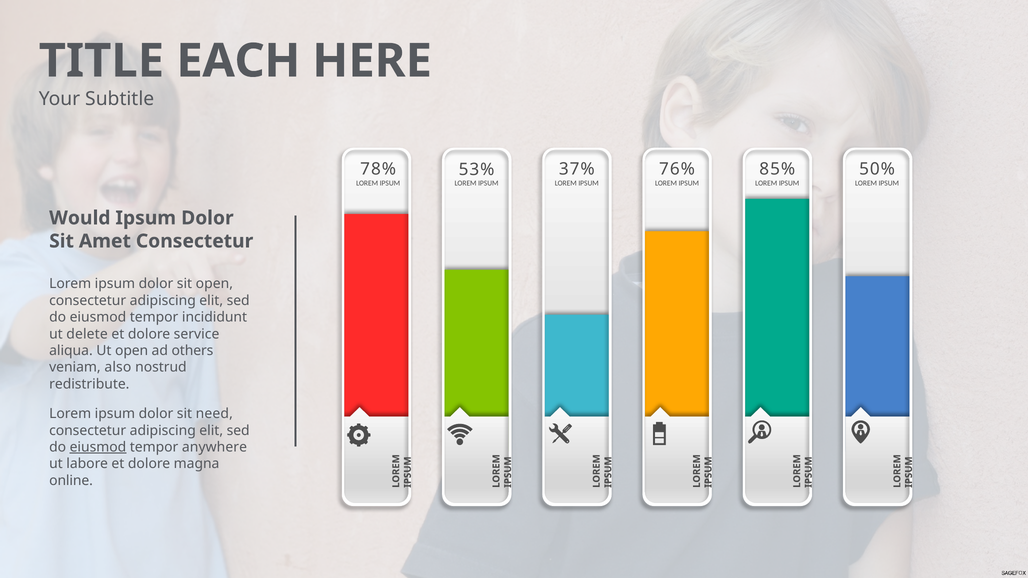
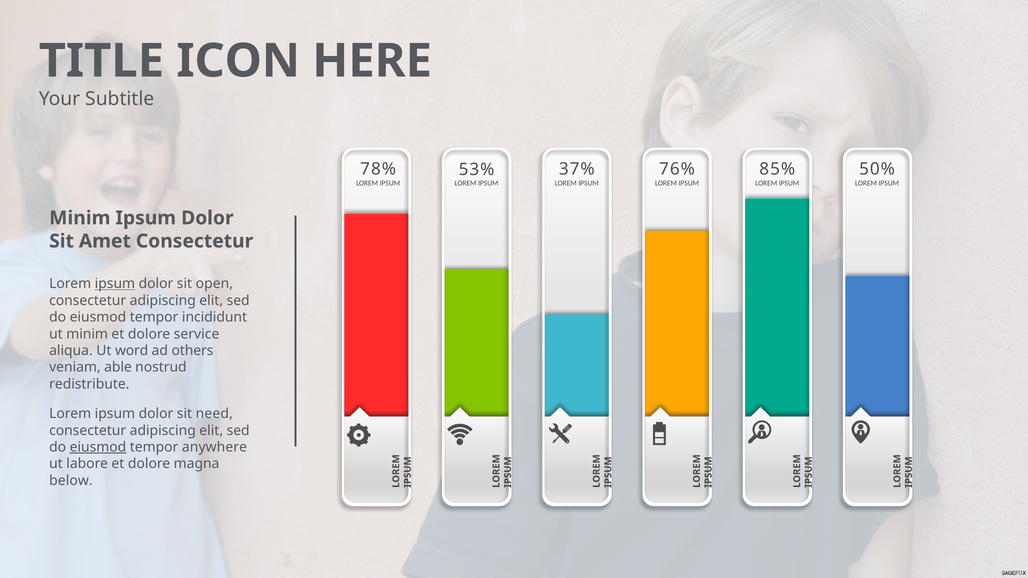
EACH: EACH -> ICON (238, 61)
Would: Would -> Minim (80, 218)
ipsum underline: none -> present (115, 284)
ut delete: delete -> minim (87, 334)
Ut open: open -> word (132, 351)
also: also -> able (118, 368)
online: online -> below (71, 481)
